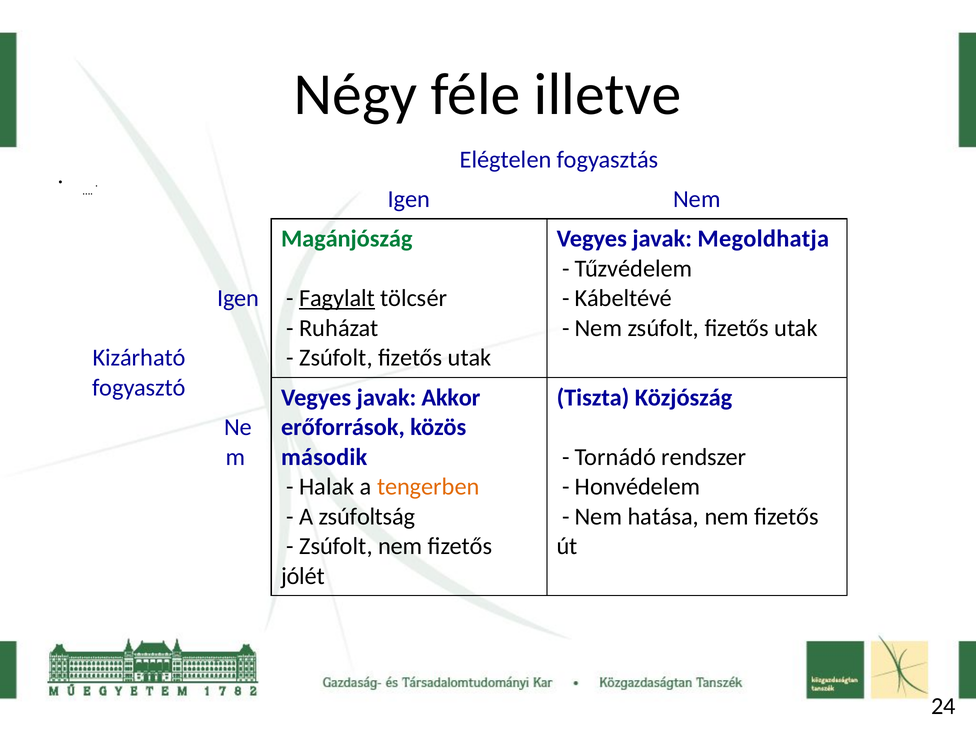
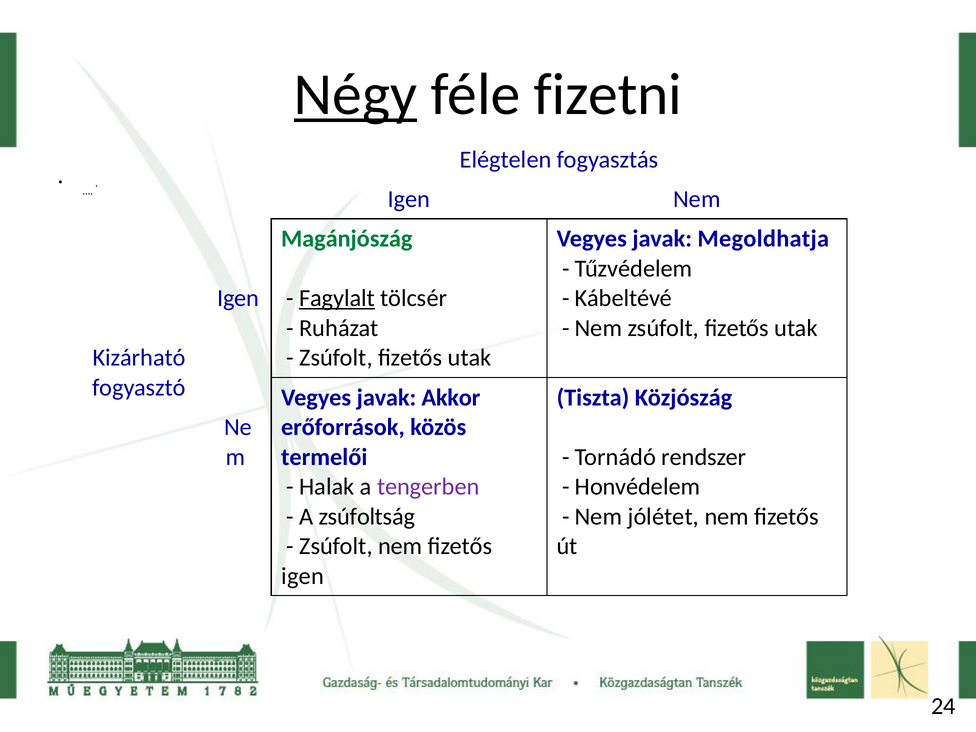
Négy underline: none -> present (356, 94)
illetve: illetve -> fizetni (608, 94)
második: második -> termelői (324, 457)
tengerben colour: orange -> purple (428, 487)
hatása: hatása -> jólétet (663, 517)
jólét: jólét -> igen (303, 576)
